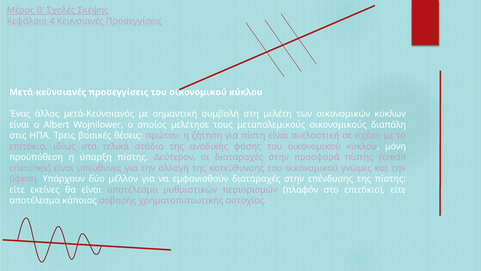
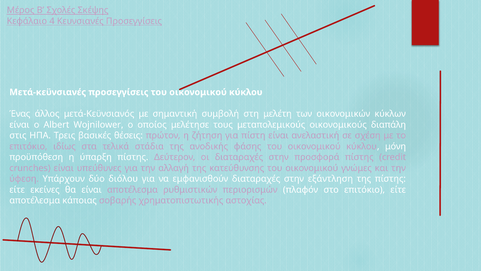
μέλλον: μέλλον -> διόλου (123, 179)
επένδυσης: επένδυσης -> εξάντληση (330, 179)
